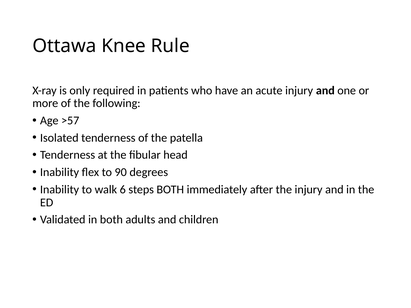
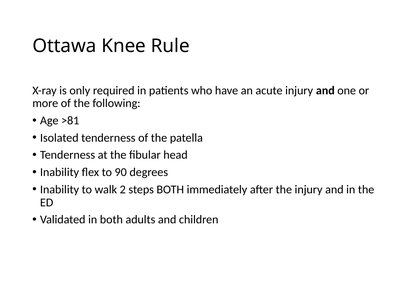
>57: >57 -> >81 (70, 121)
6: 6 -> 2 (123, 190)
